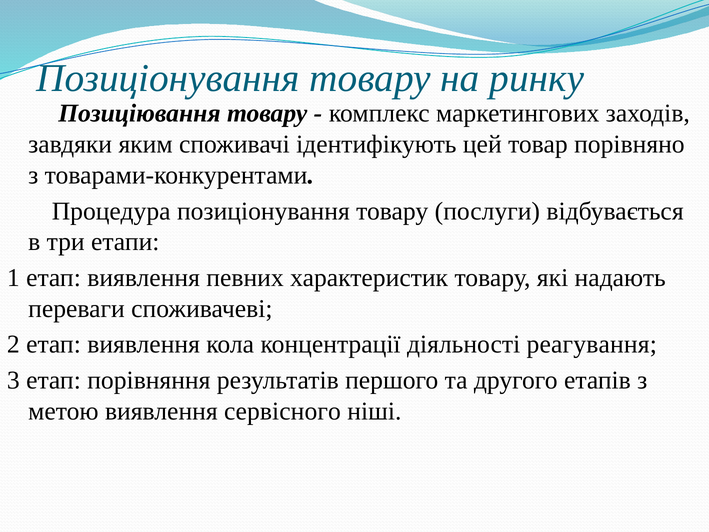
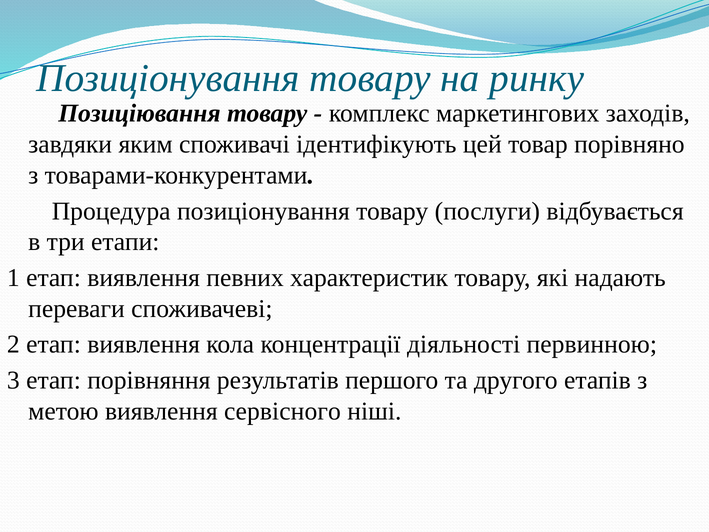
реагування: реагування -> первинною (592, 344)
